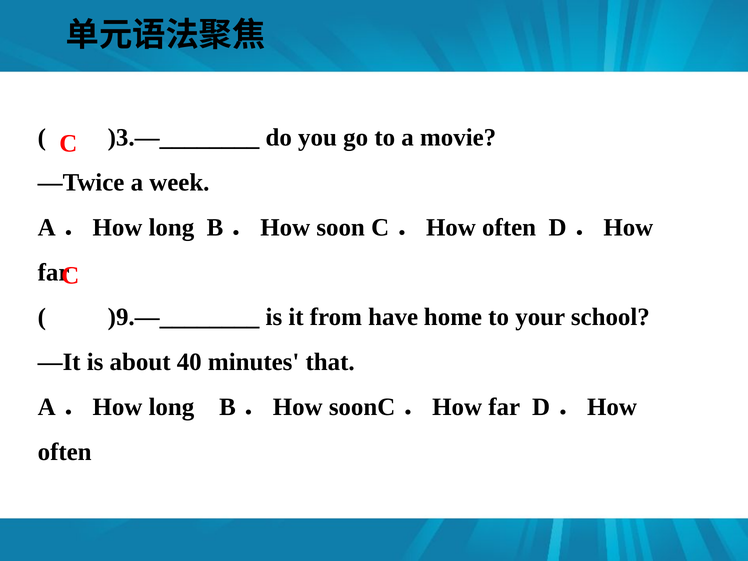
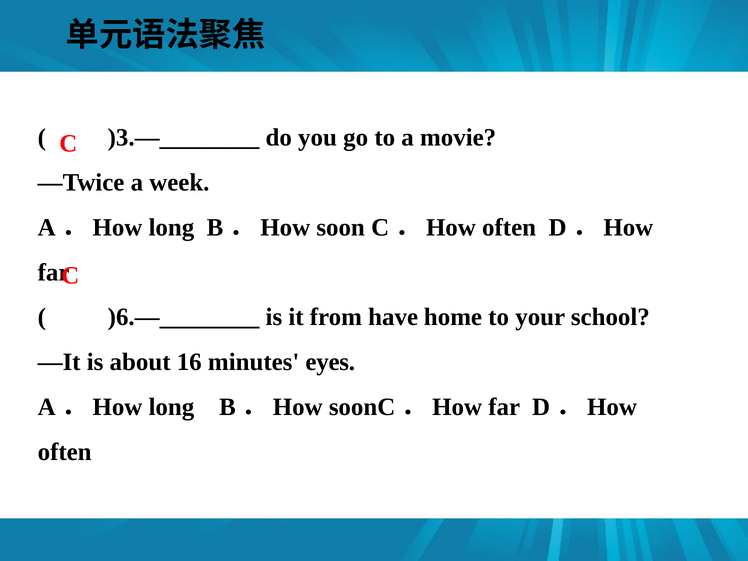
)9.—________: )9.—________ -> )6.—________ (184, 317)
40: 40 -> 16 (189, 362)
that: that -> eyes (330, 362)
